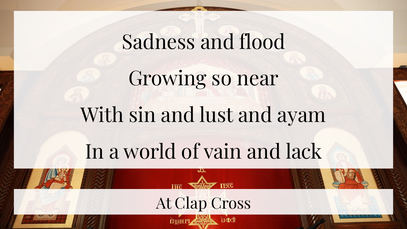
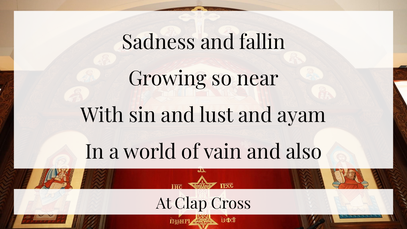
flood: flood -> fallin (262, 42)
lack: lack -> also (304, 152)
